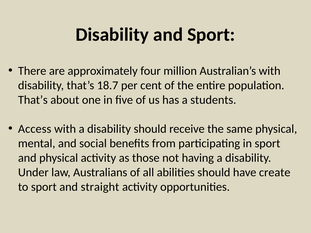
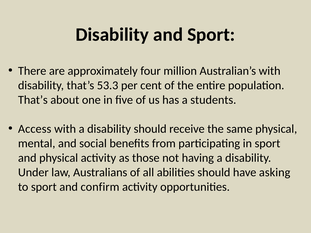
18.7: 18.7 -> 53.3 (108, 85)
create: create -> asking (275, 173)
straight: straight -> confirm (100, 187)
